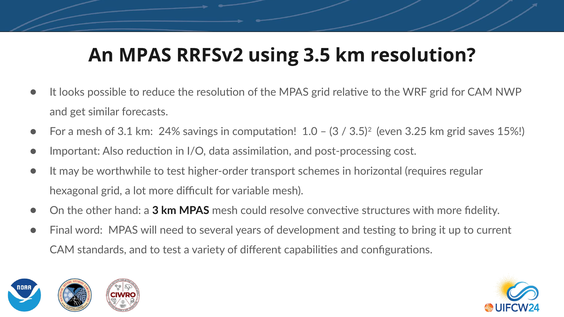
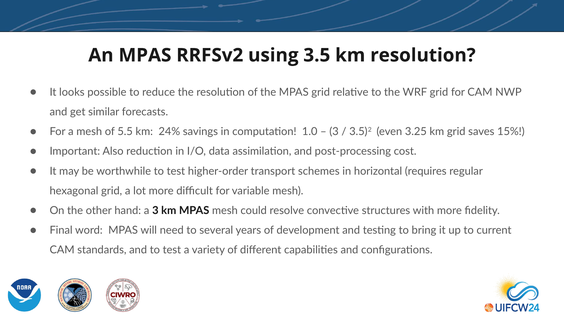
3.1: 3.1 -> 5.5 (125, 132)
